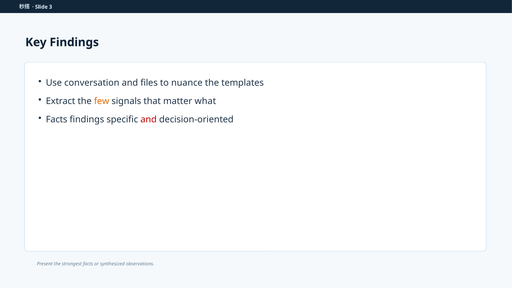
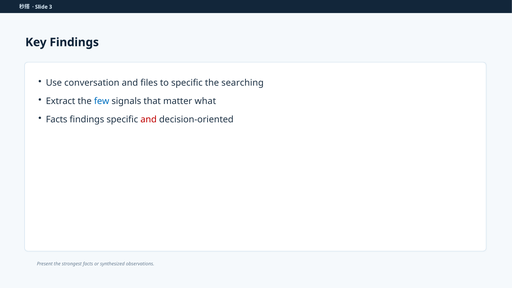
to nuance: nuance -> specific (187, 83)
templates: templates -> searching (243, 83)
few colour: orange -> blue (102, 101)
